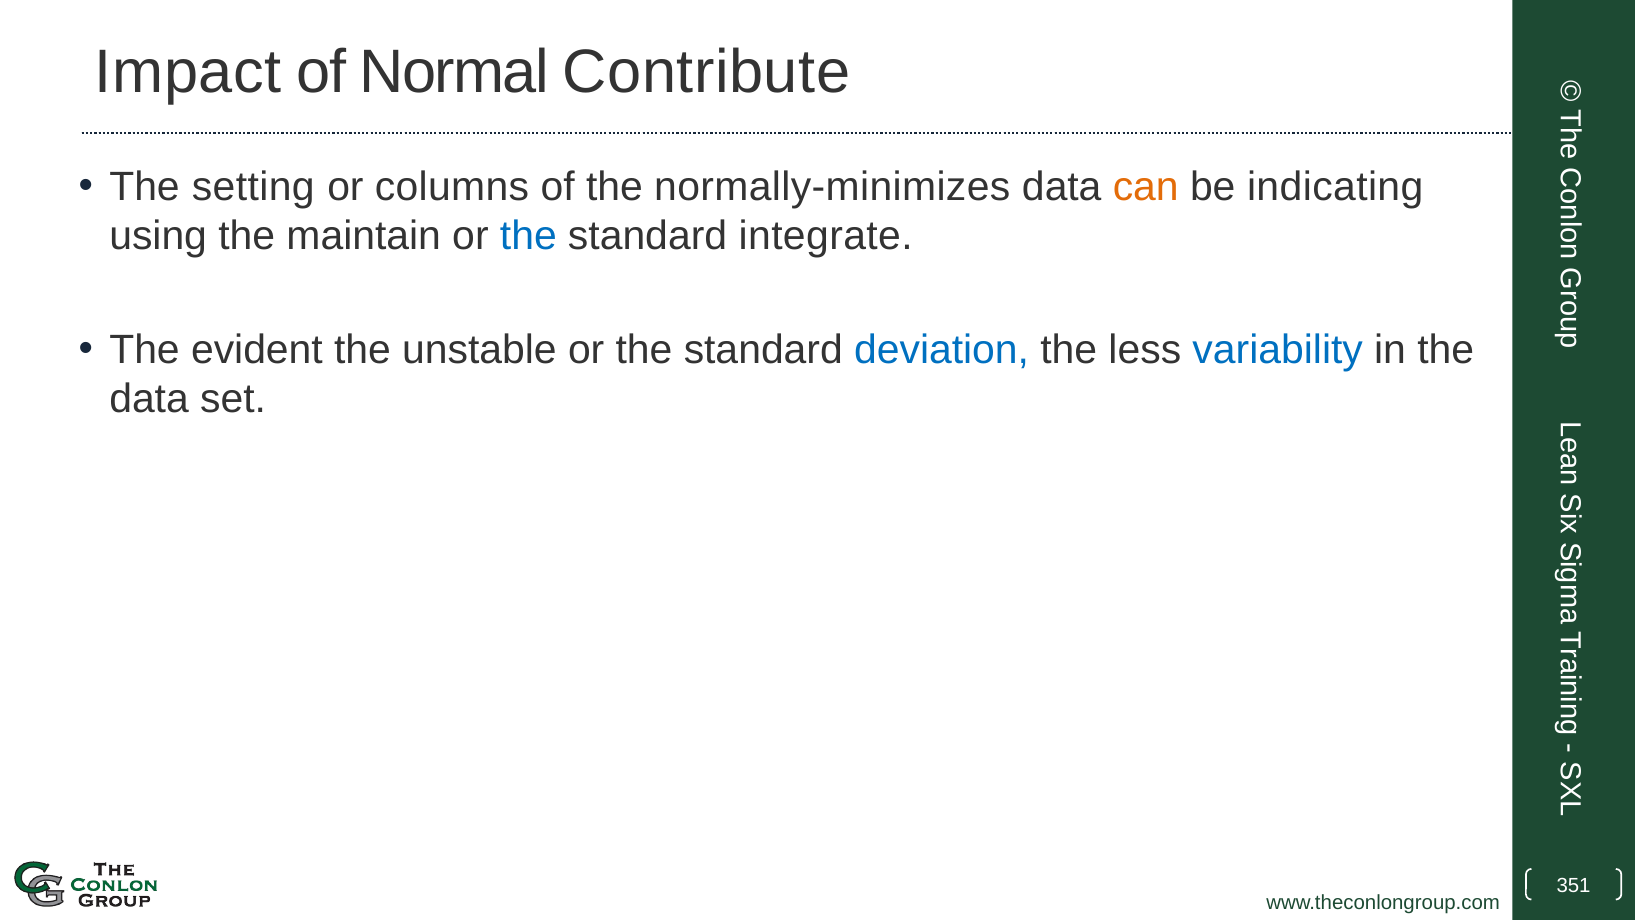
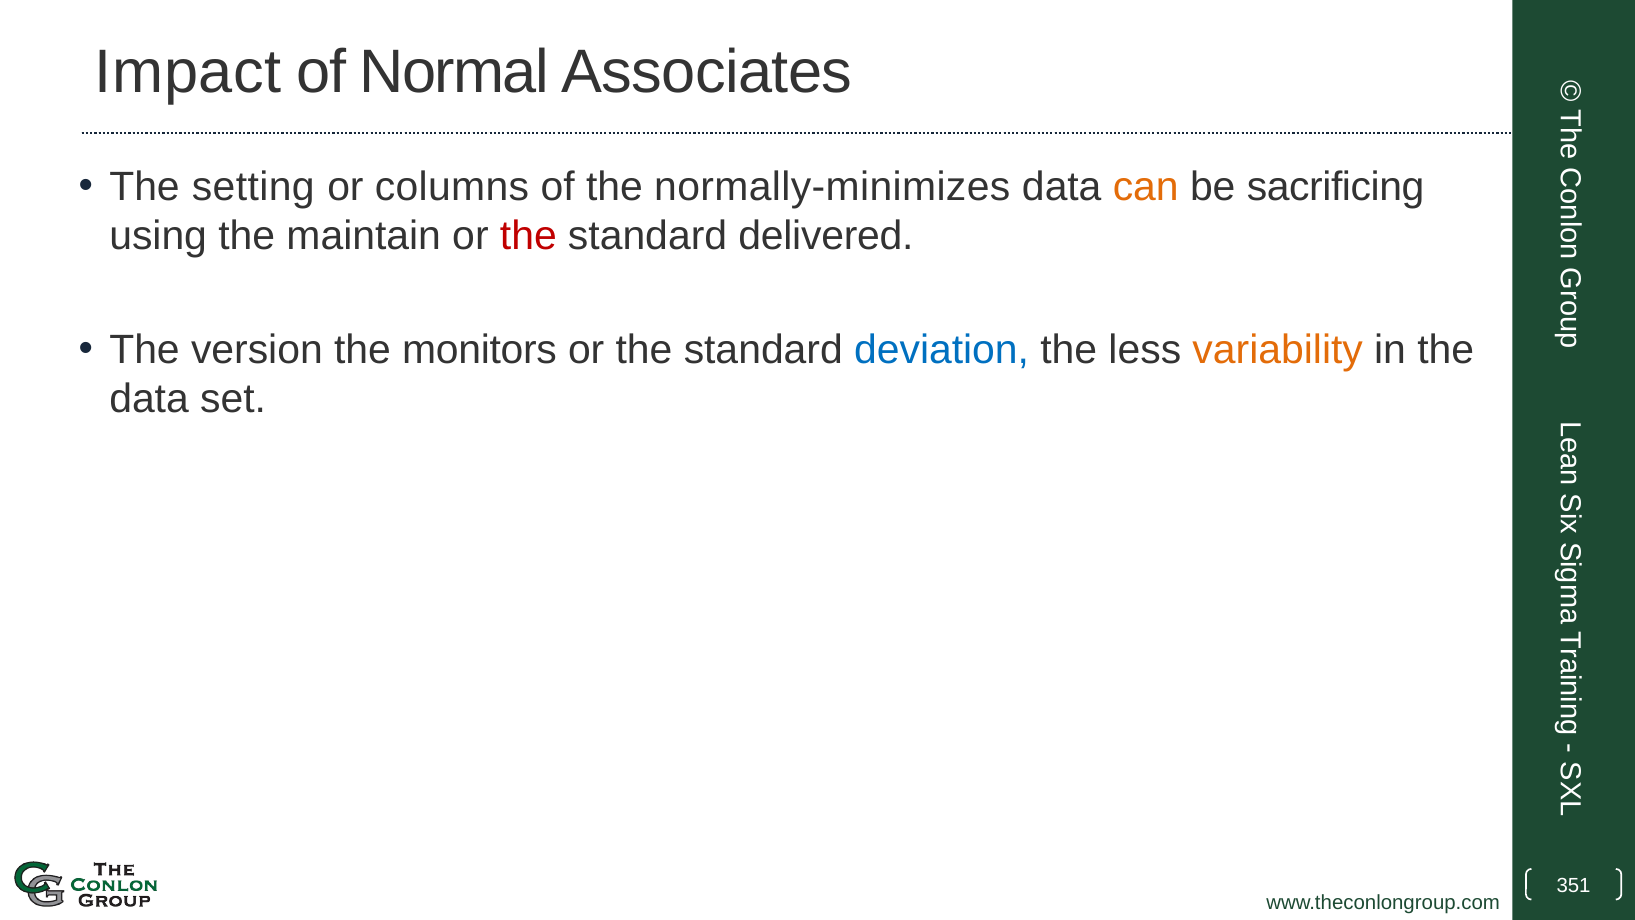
Contribute: Contribute -> Associates (707, 73)
indicating: indicating -> sacrificing (1336, 187)
the colour: blue -> red (528, 236)
integrate: integrate -> delivered (826, 236)
evident: evident -> version (257, 350)
unstable: unstable -> monitors (479, 350)
variability colour: blue -> orange (1278, 350)
